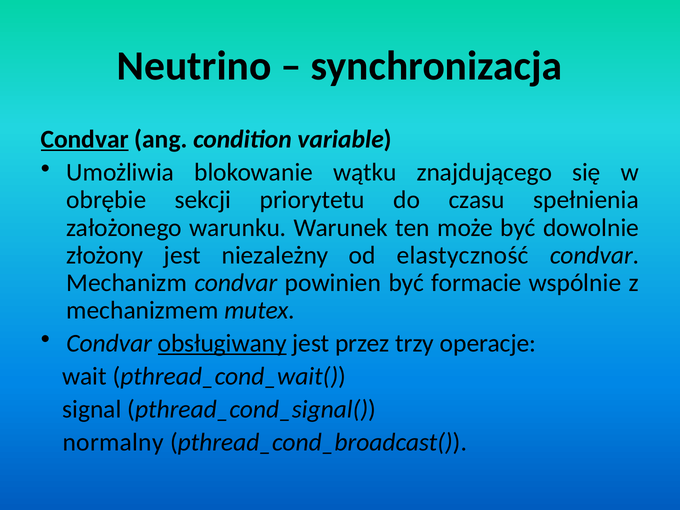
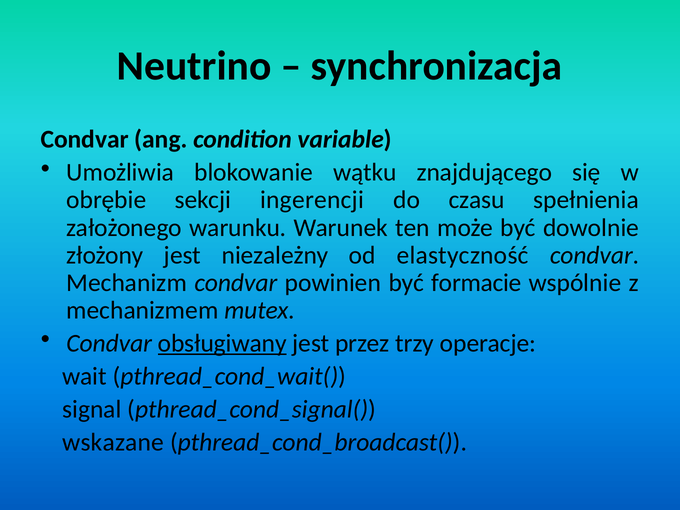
Condvar underline: present -> none (85, 139)
priorytetu: priorytetu -> ingerencji (312, 200)
normalny: normalny -> wskazane (113, 442)
